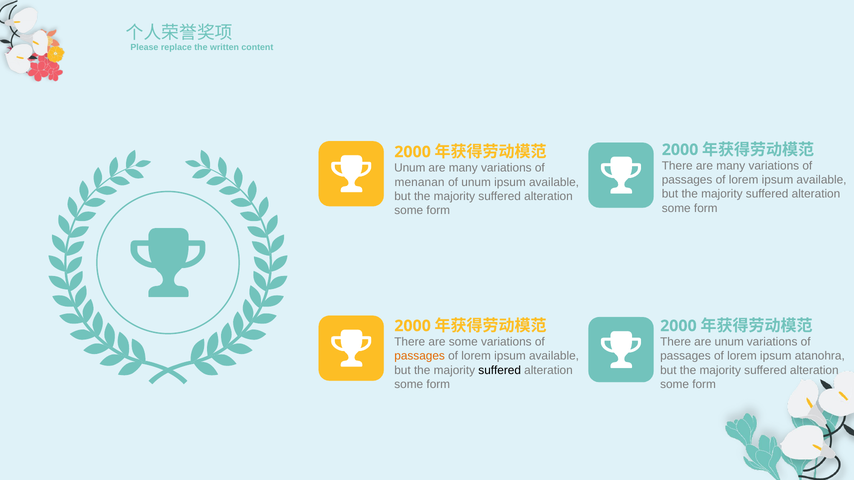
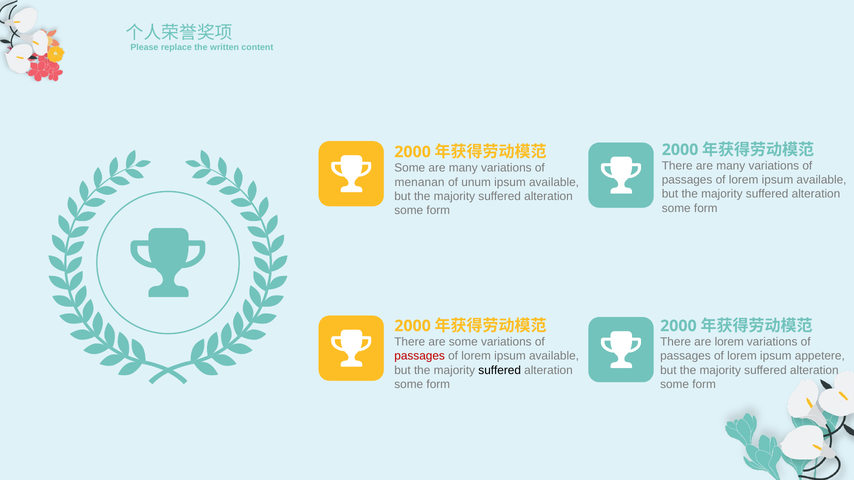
Unum: Unum -> Some (410, 168)
are unum: unum -> lorem (729, 342)
passages colour: orange -> red (420, 356)
atanohra: atanohra -> appetere (820, 356)
